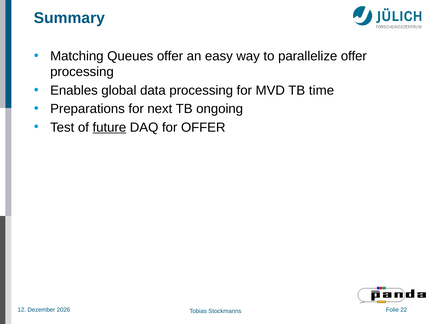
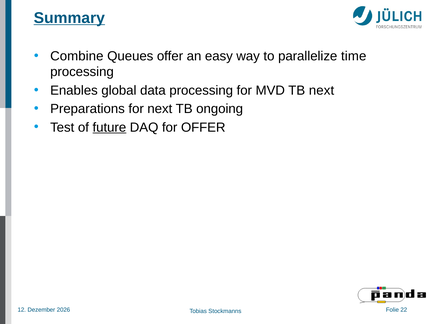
Summary underline: none -> present (69, 18)
Matching: Matching -> Combine (77, 56)
parallelize offer: offer -> time (354, 56)
TB time: time -> next (322, 90)
